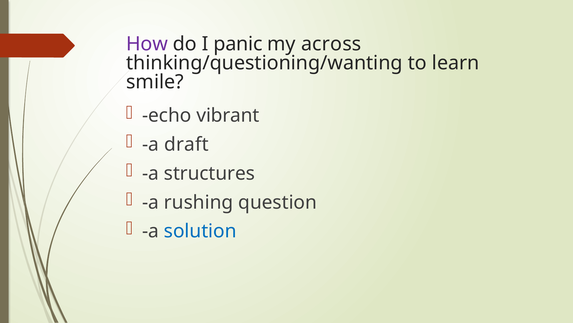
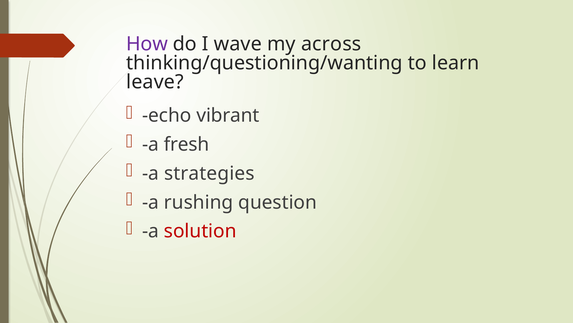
panic: panic -> wave (238, 44)
smile: smile -> leave (155, 82)
draft: draft -> fresh (187, 144)
structures: structures -> strategies (209, 173)
solution colour: blue -> red (200, 231)
